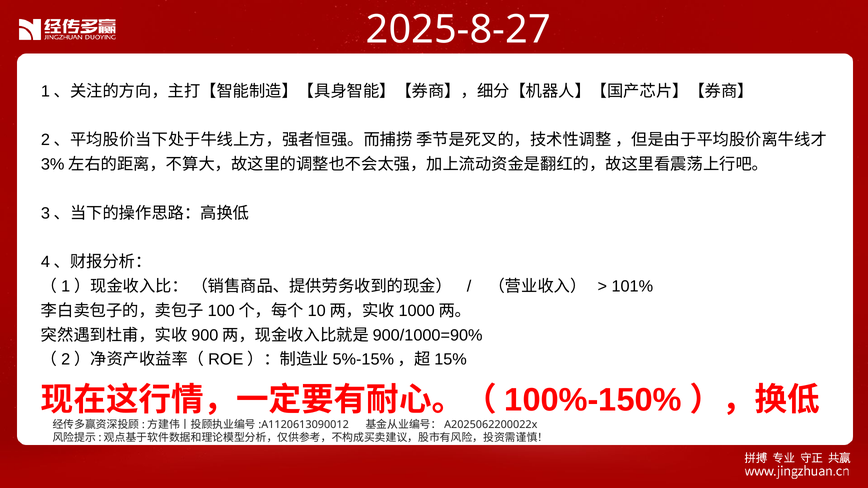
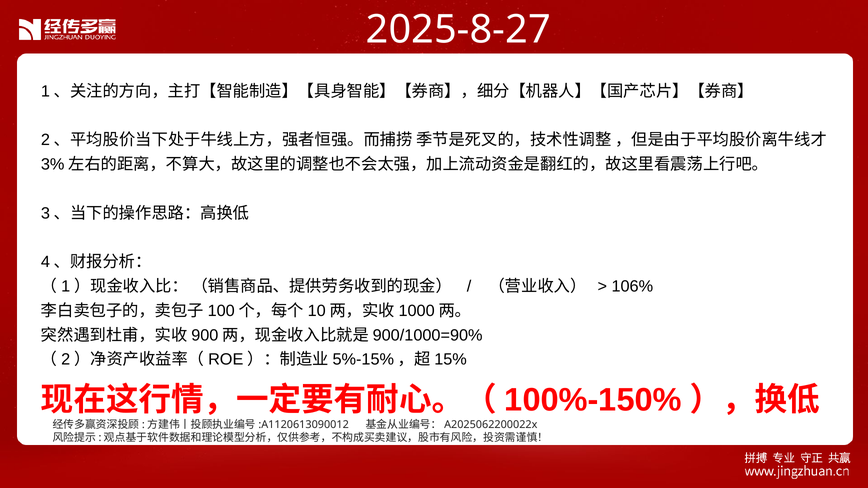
101%: 101% -> 106% (632, 287)
